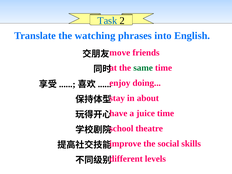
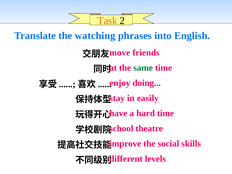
Task colour: blue -> orange (107, 21)
about: about -> easily (148, 98)
juice: juice -> hard (146, 113)
